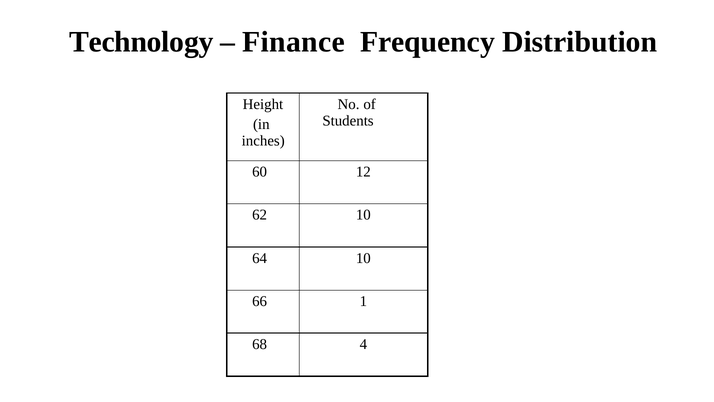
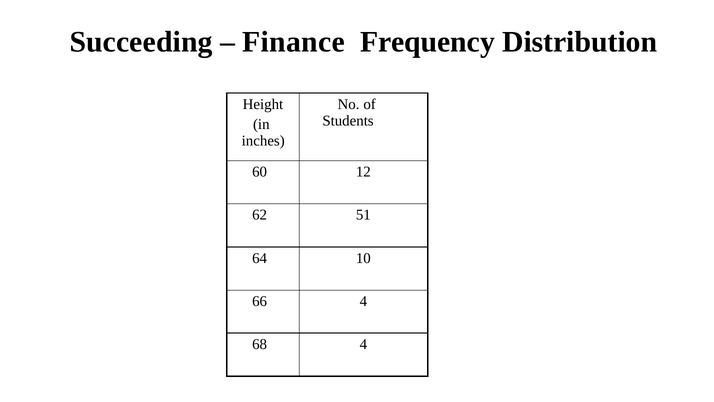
Technology: Technology -> Succeeding (141, 42)
62 10: 10 -> 51 (363, 215)
66 1: 1 -> 4 (363, 301)
